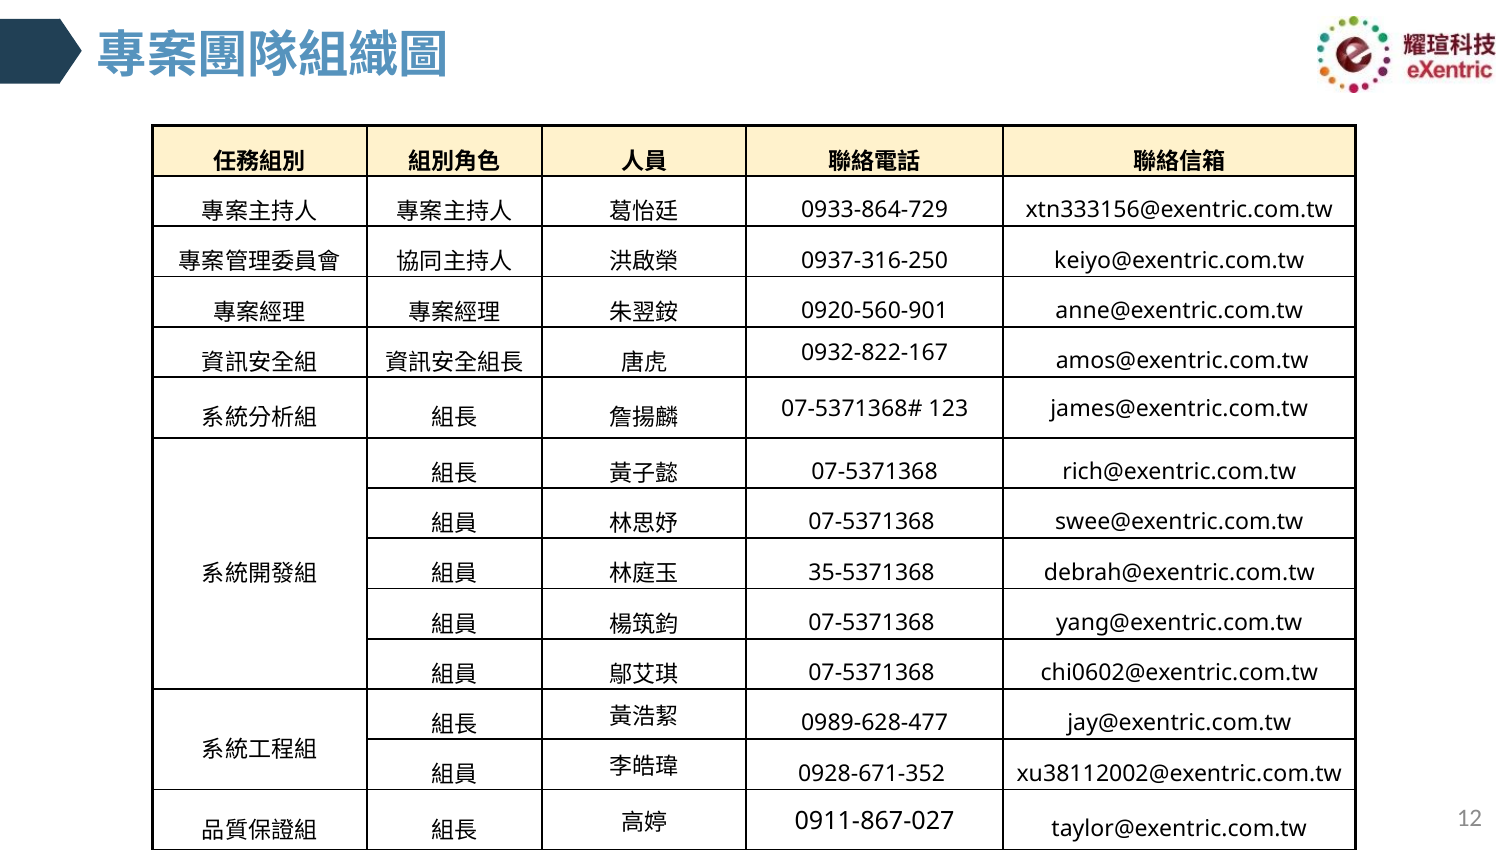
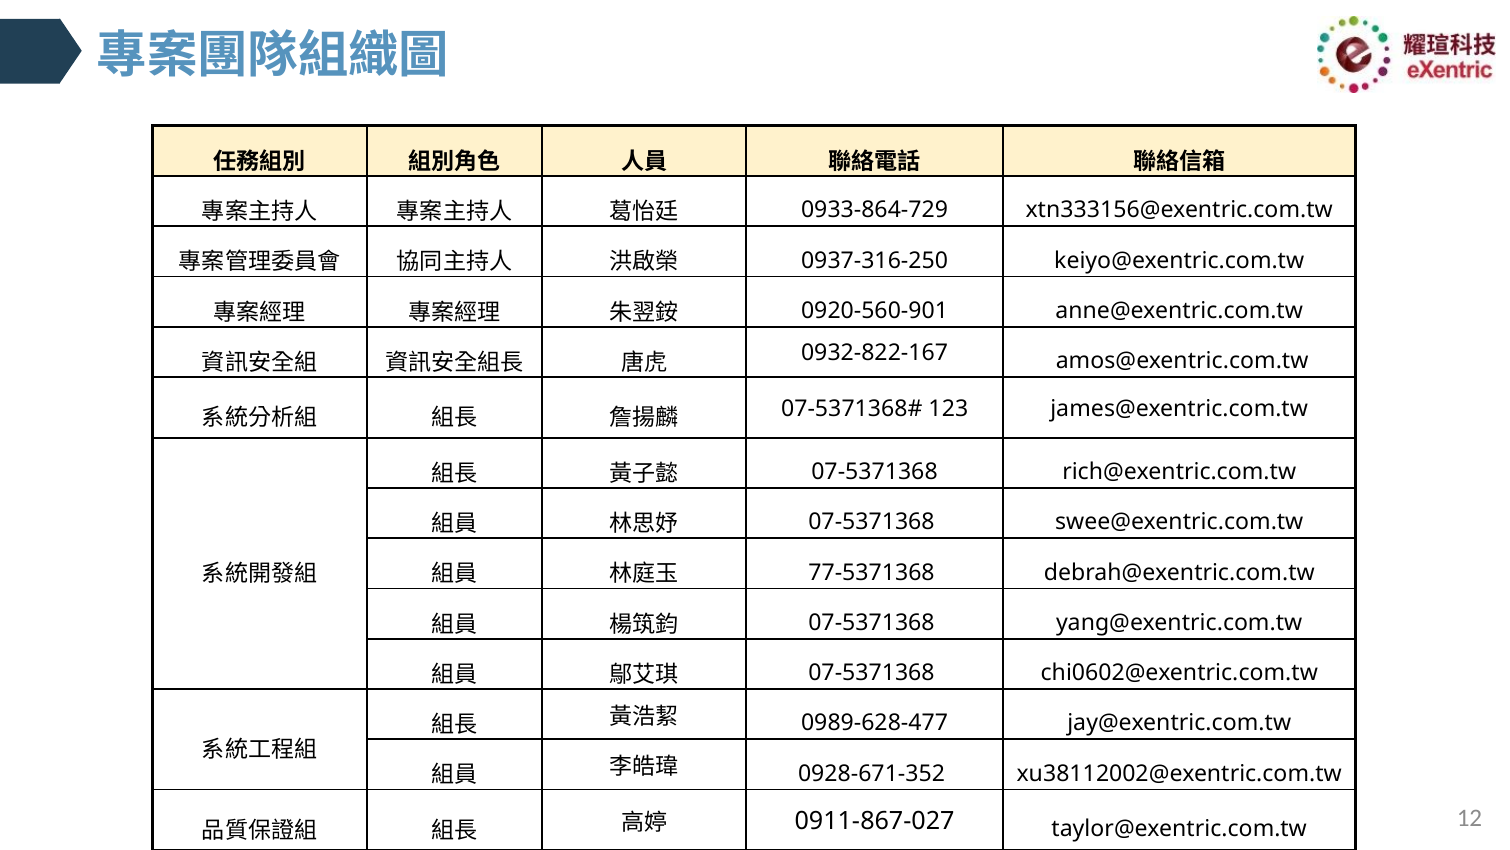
35-5371368: 35-5371368 -> 77-5371368 (872, 572)
